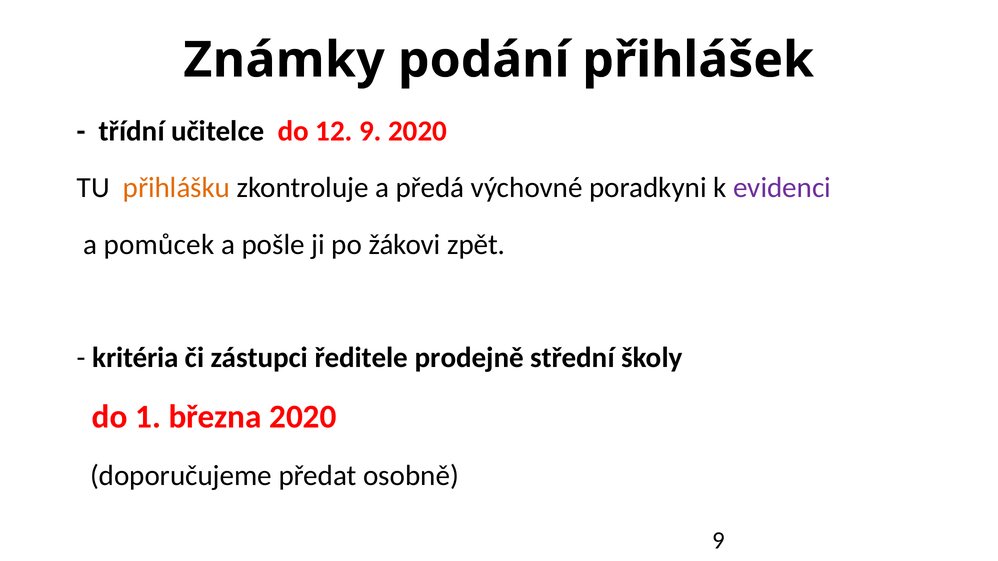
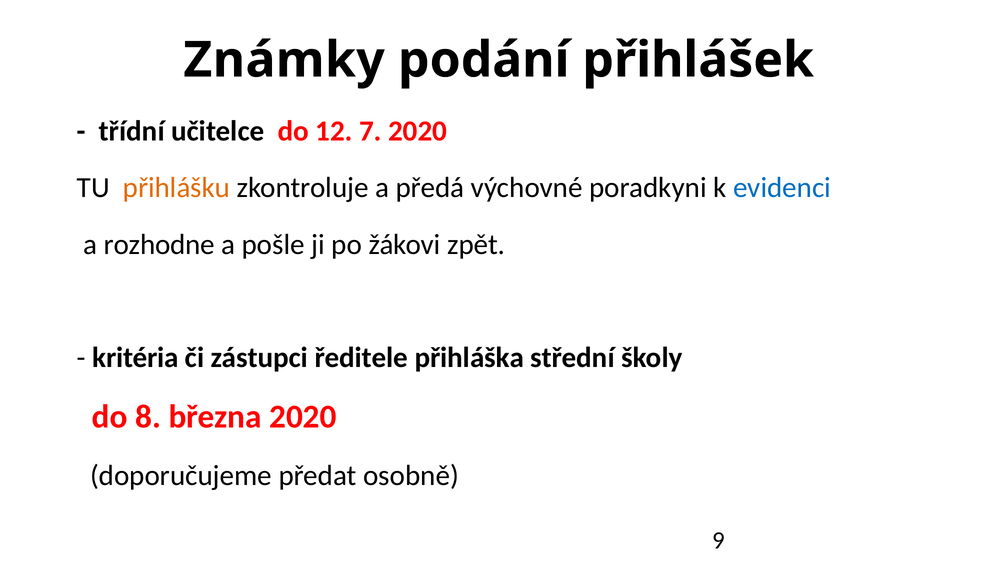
12 9: 9 -> 7 (370, 131)
evidenci colour: purple -> blue (782, 188)
pomůcek: pomůcek -> rozhodne (159, 245)
prodejně: prodejně -> přihláška (469, 358)
1: 1 -> 8 (148, 417)
